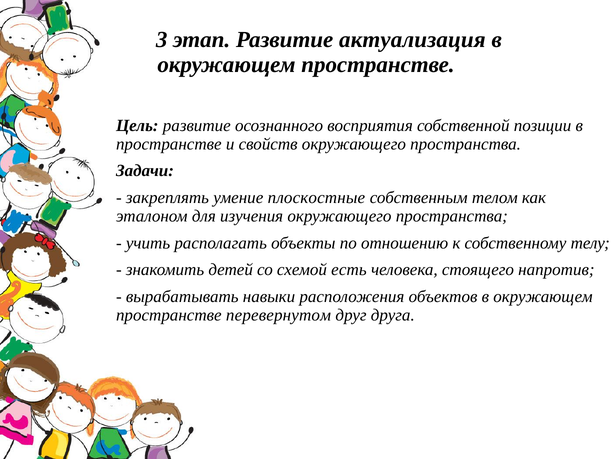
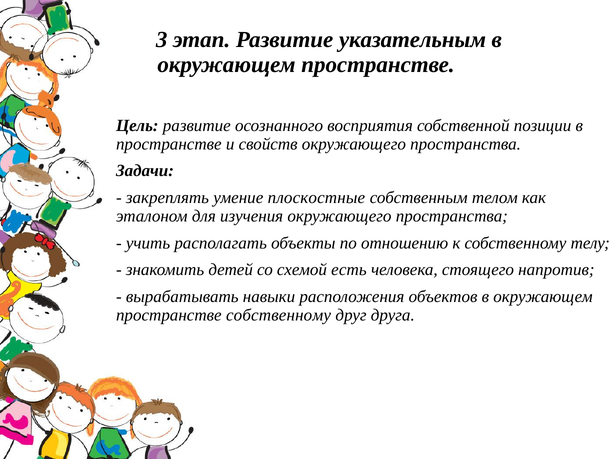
актуализация: актуализация -> указательным (412, 40)
пространстве перевернутом: перевернутом -> собственному (278, 315)
